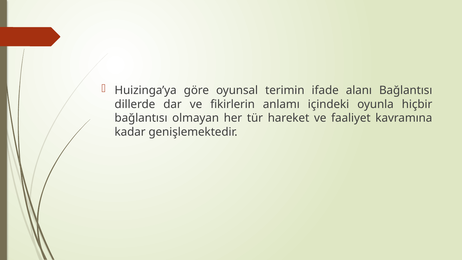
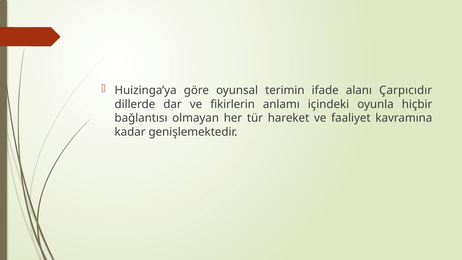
alanı Bağlantısı: Bağlantısı -> Çarpıcıdır (406, 90)
